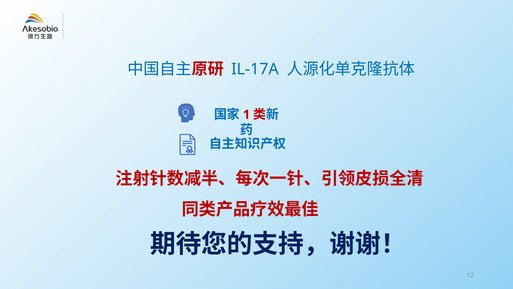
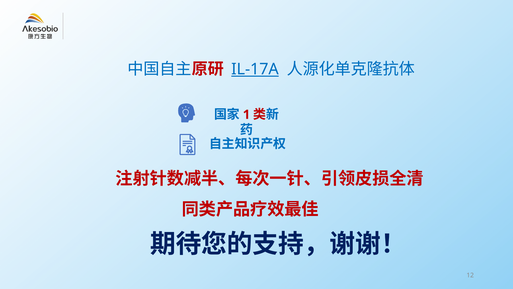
IL-17A underline: none -> present (255, 69)
